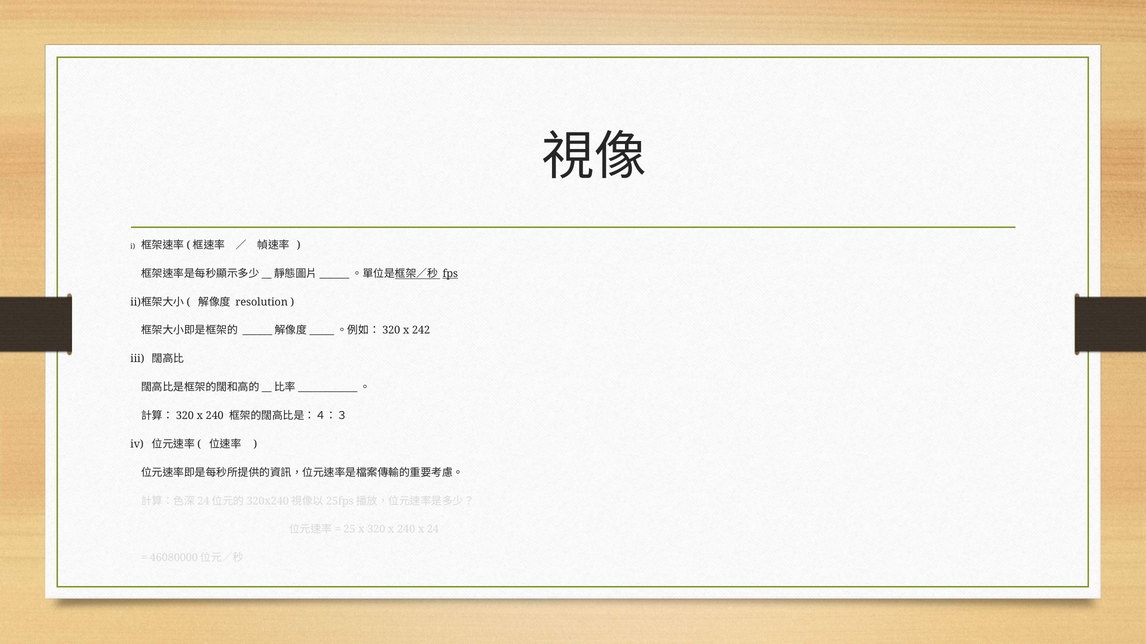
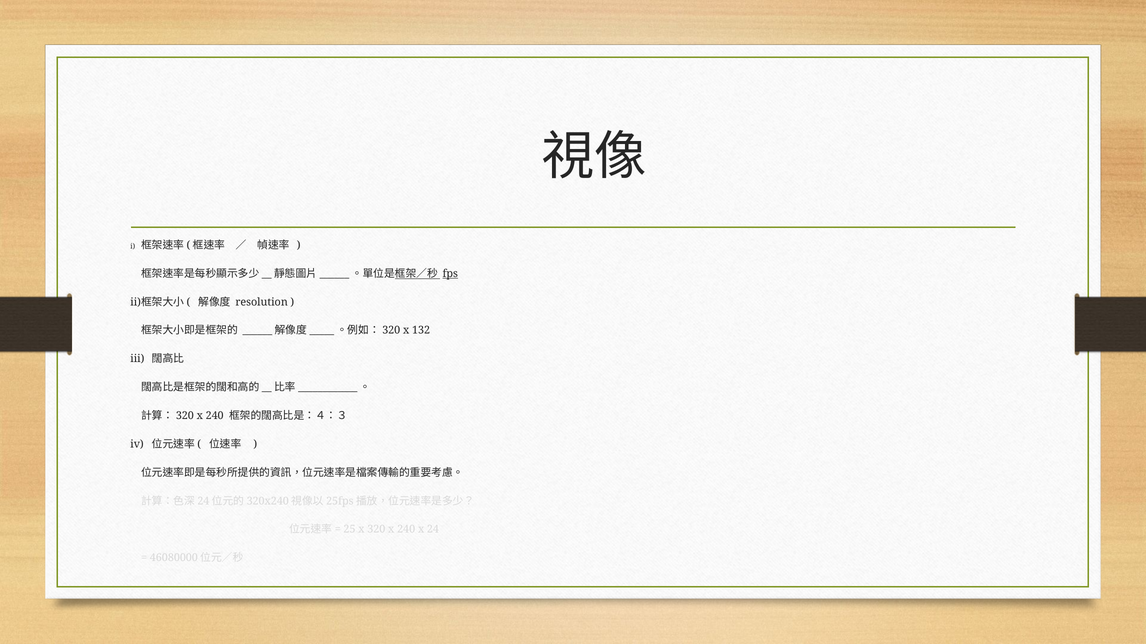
242: 242 -> 132 (421, 331)
